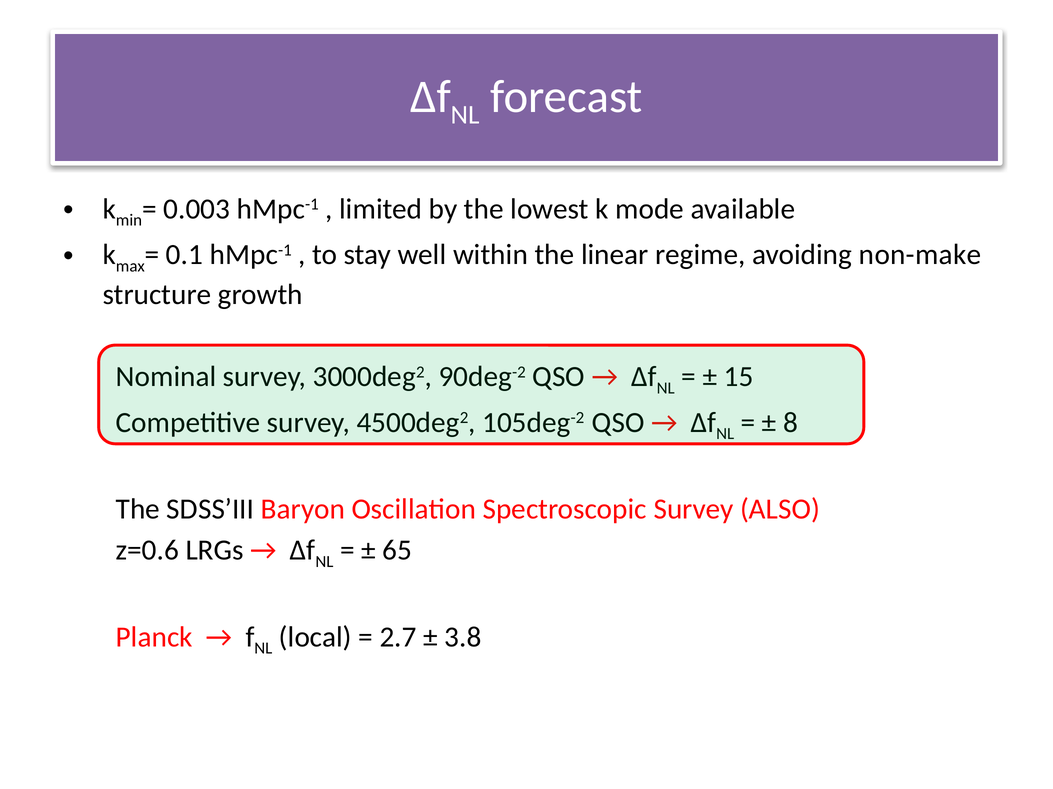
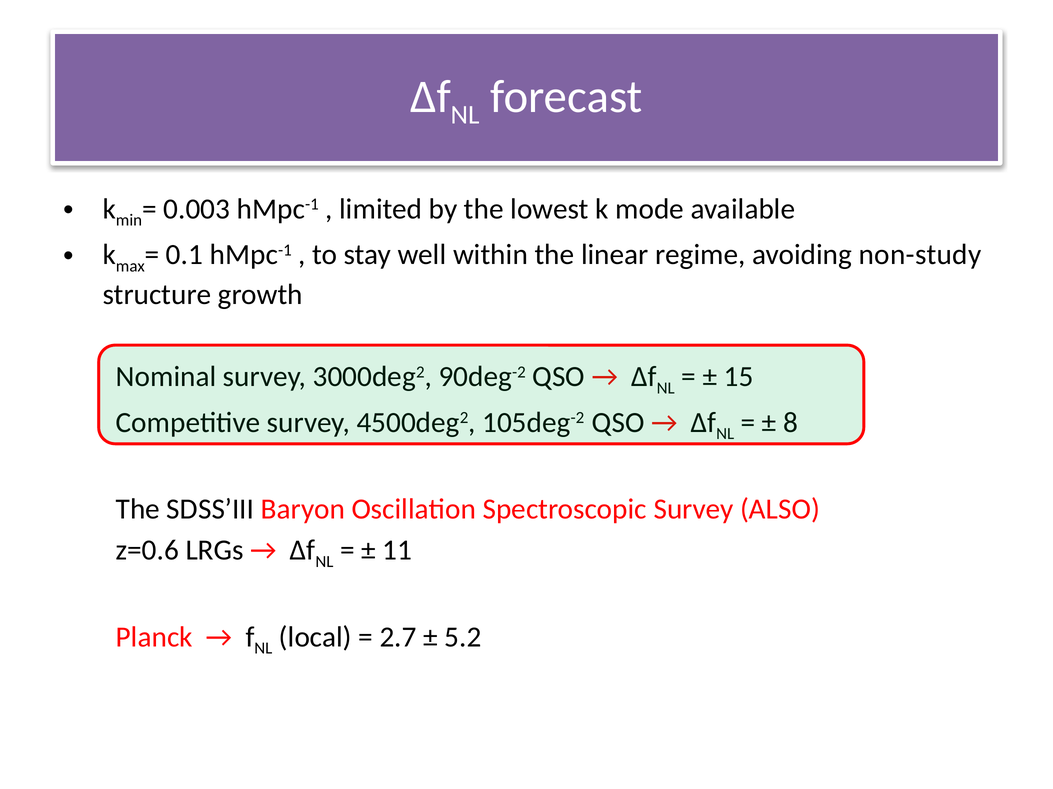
non-make: non-make -> non-study (920, 255)
65: 65 -> 11 (397, 551)
3.8: 3.8 -> 5.2 (463, 638)
